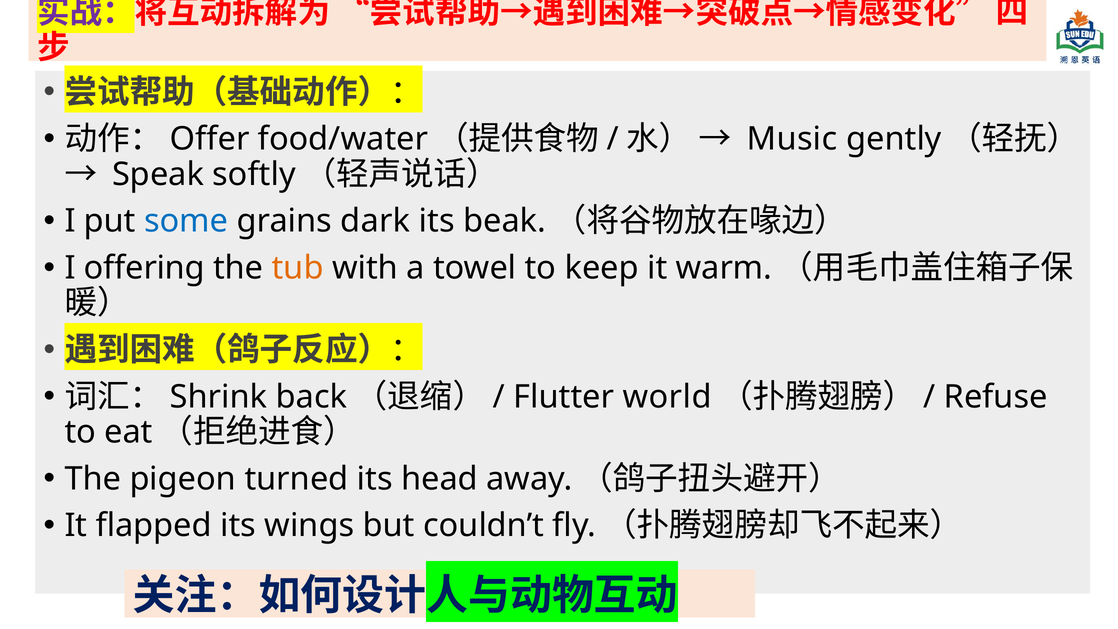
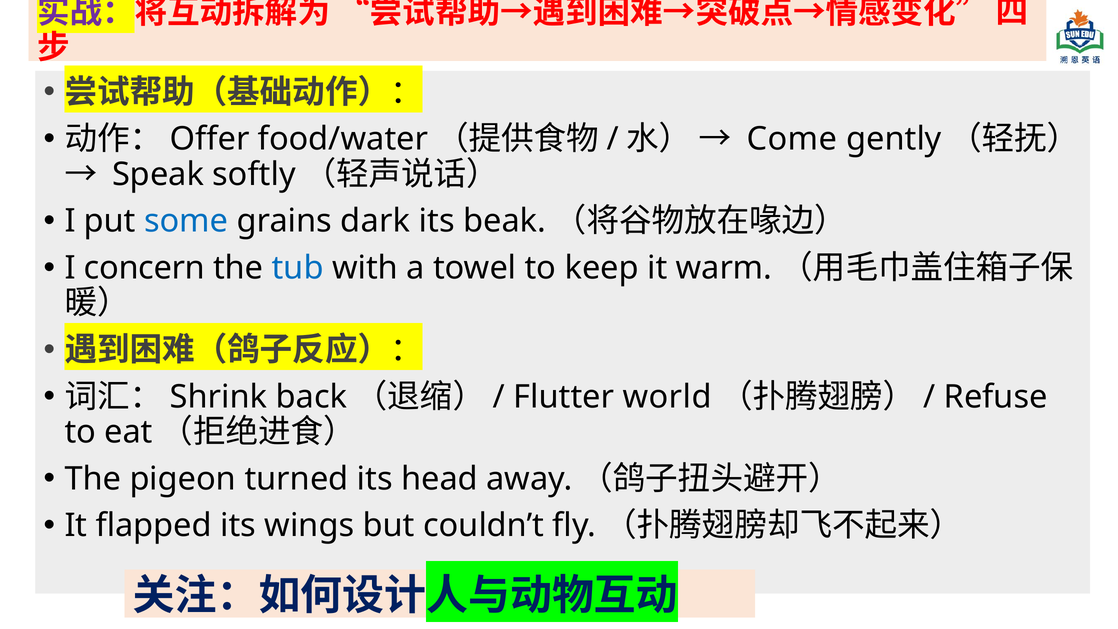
Music: Music -> Come (792, 139)
offering: offering -> concern (144, 268)
tub colour: orange -> blue (298, 268)
